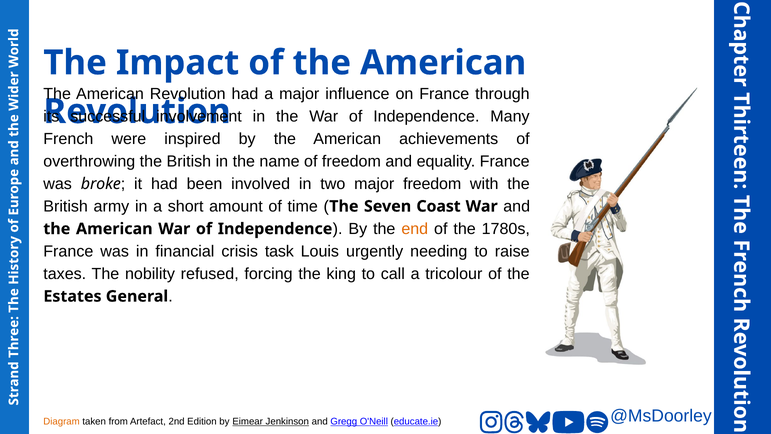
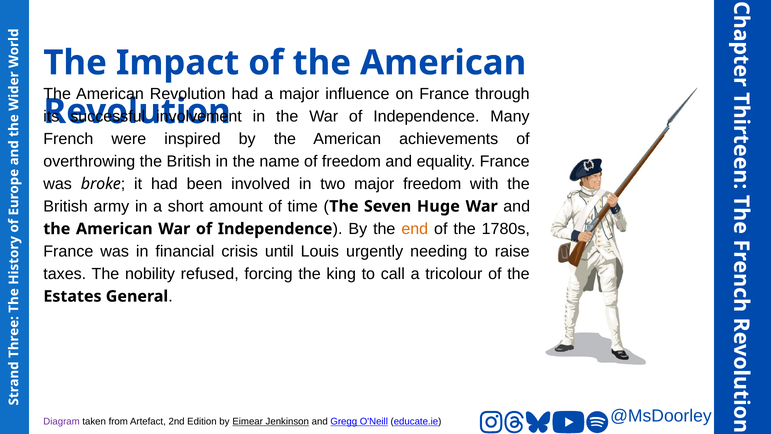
Coast: Coast -> Huge (438, 206)
task: task -> until (279, 251)
Diagram colour: orange -> purple (62, 421)
